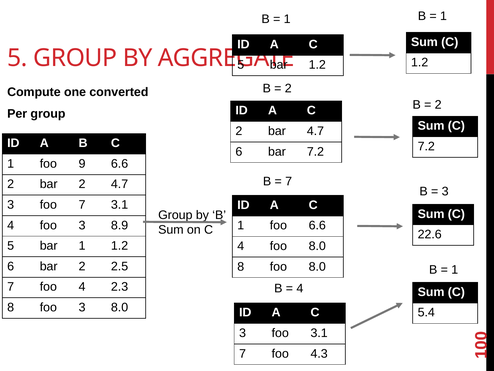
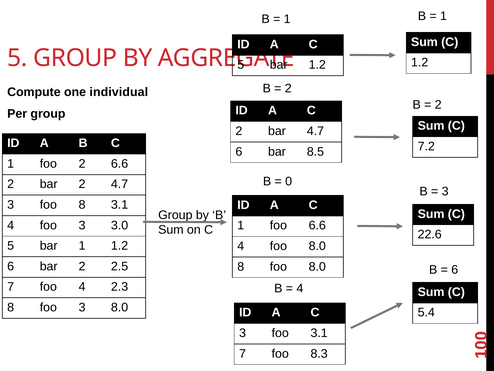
converted: converted -> individual (119, 92)
bar 7.2: 7.2 -> 8.5 (315, 151)
foo 9: 9 -> 2 (82, 163)
7: 7 -> 0 (289, 181)
foo 7: 7 -> 8 (82, 204)
8.9: 8.9 -> 3.0 (120, 225)
1: 1 -> 6 (455, 269)
4.3: 4.3 -> 8.3 (319, 353)
